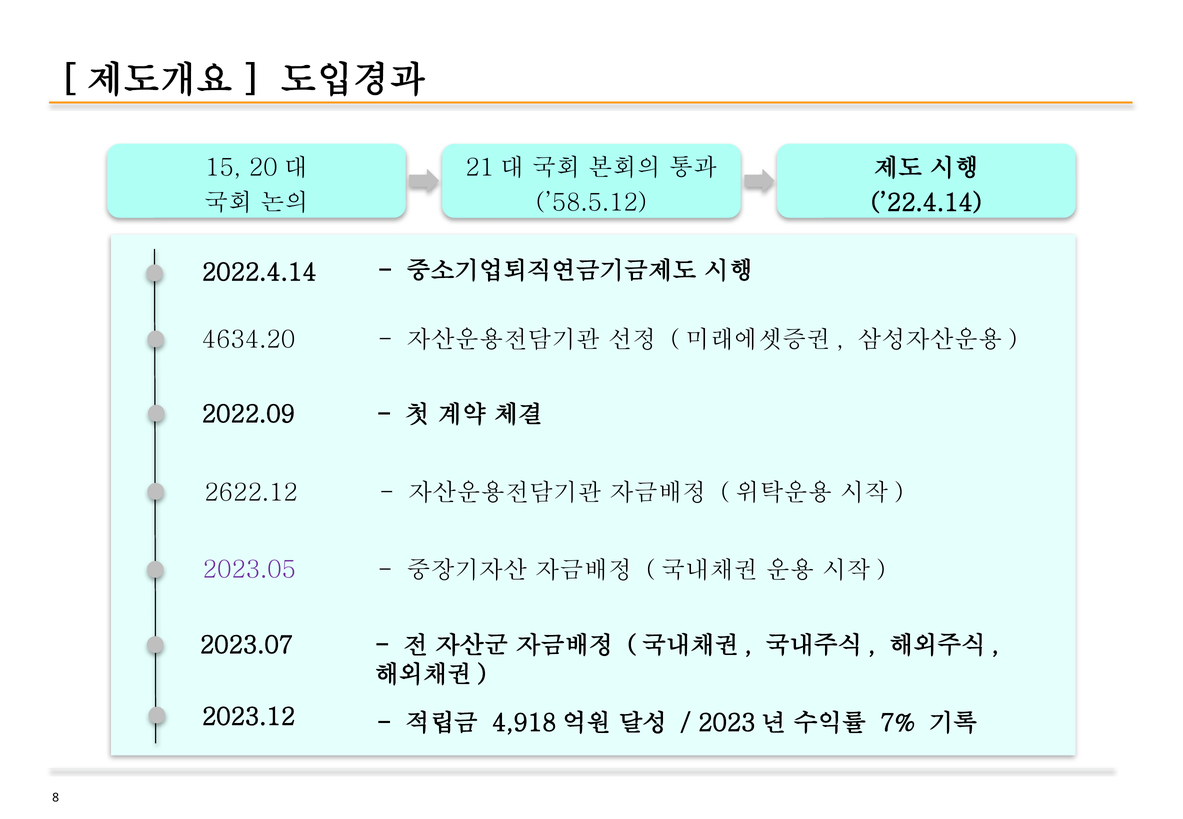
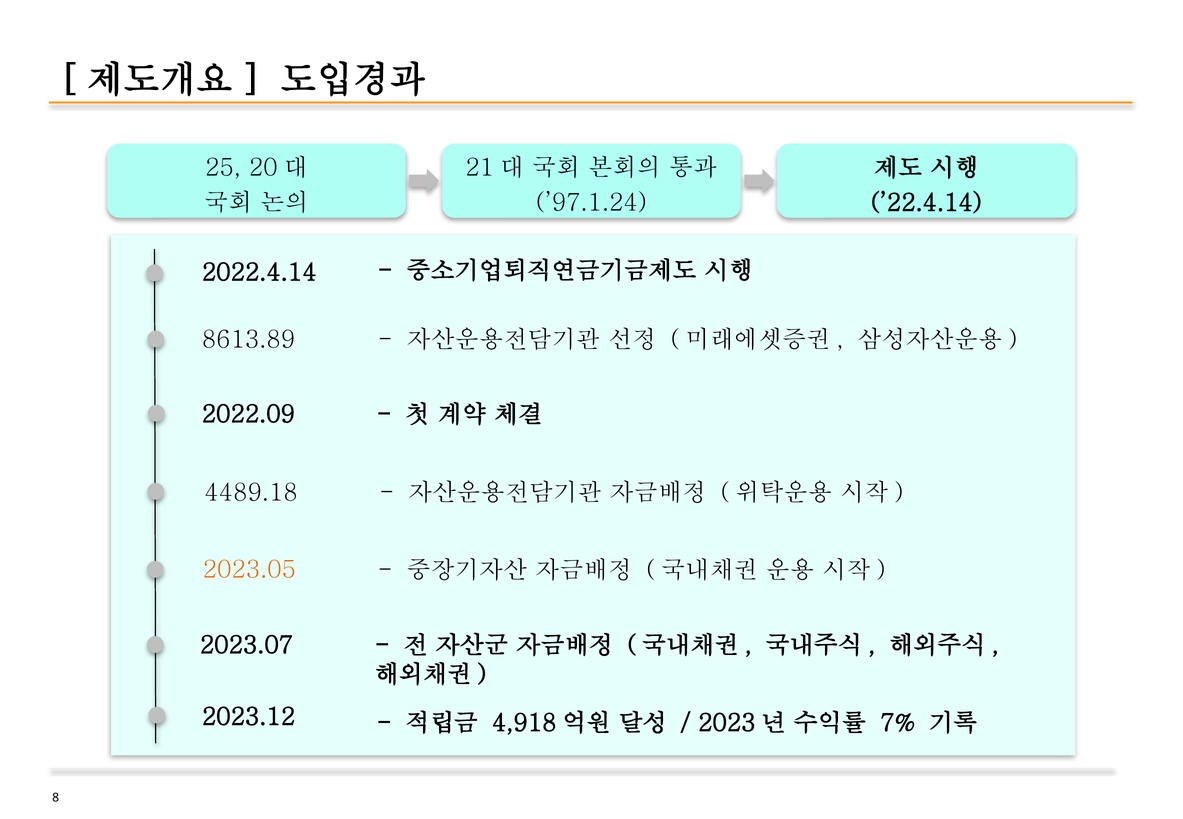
15: 15 -> 25 (223, 168)
’58.5.12: ’58.5.12 -> ’97.1.24 (591, 203)
4634.20: 4634.20 -> 8613.89 (248, 340)
2622.12: 2622.12 -> 4489.18 (251, 493)
2023.05 colour: purple -> orange (249, 570)
